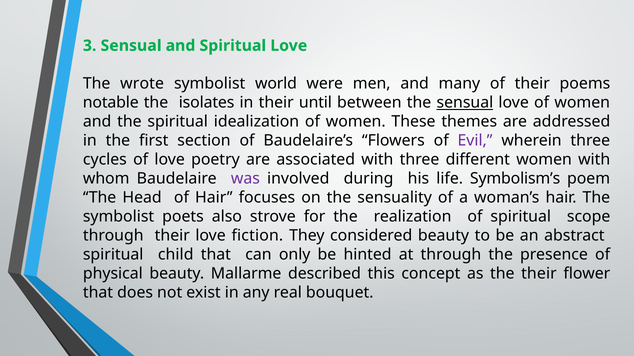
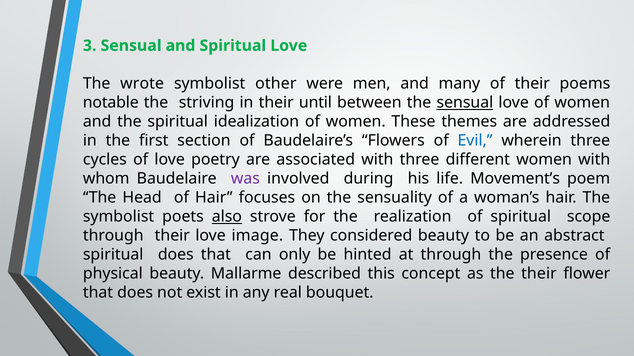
world: world -> other (276, 84)
isolates: isolates -> striving (207, 103)
Evil colour: purple -> blue (475, 141)
Symbolism’s: Symbolism’s -> Movement’s (515, 179)
also underline: none -> present (227, 217)
fiction: fiction -> image (257, 236)
spiritual child: child -> does (176, 255)
